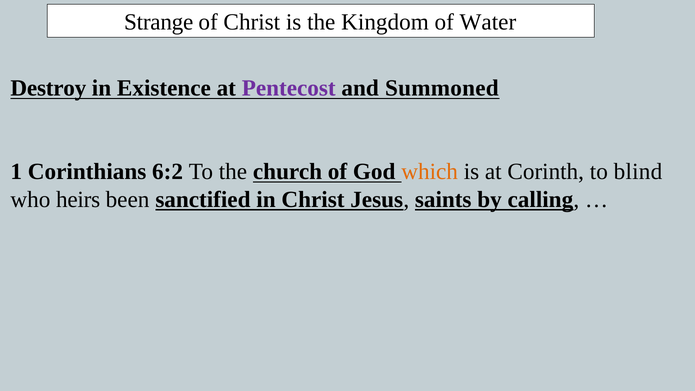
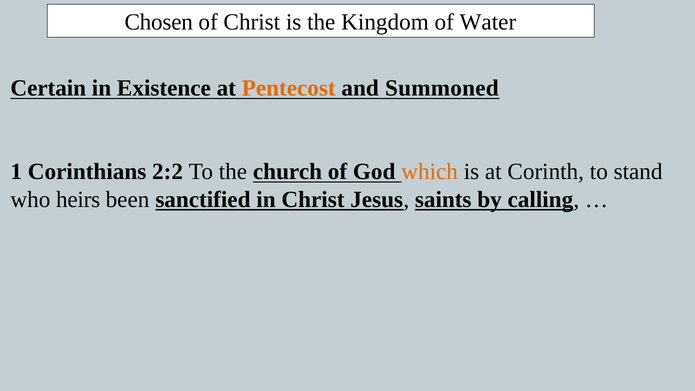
Strange: Strange -> Chosen (159, 22)
Destroy: Destroy -> Certain (48, 88)
Pentecost colour: purple -> orange (289, 88)
6:2: 6:2 -> 2:2 (168, 172)
blind: blind -> stand (638, 172)
